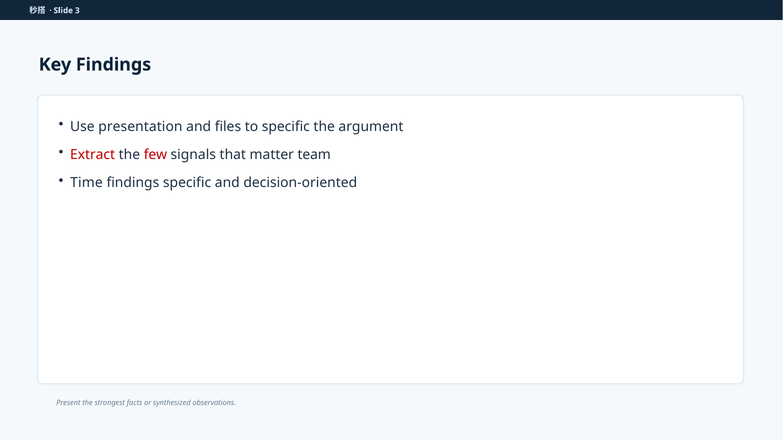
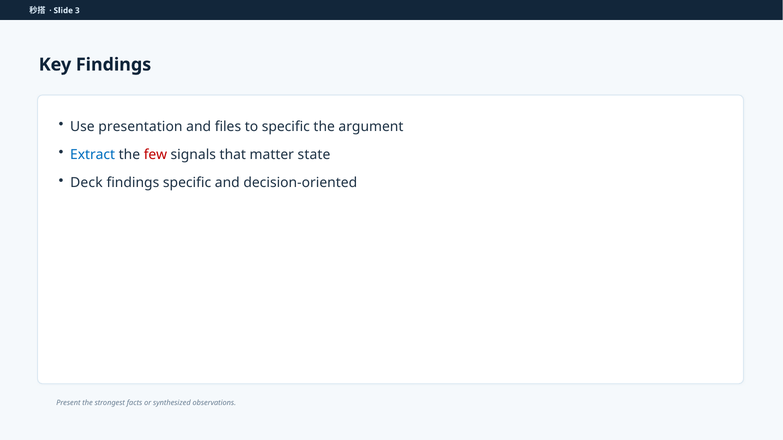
Extract colour: red -> blue (93, 155)
team: team -> state (314, 155)
Time: Time -> Deck (86, 183)
